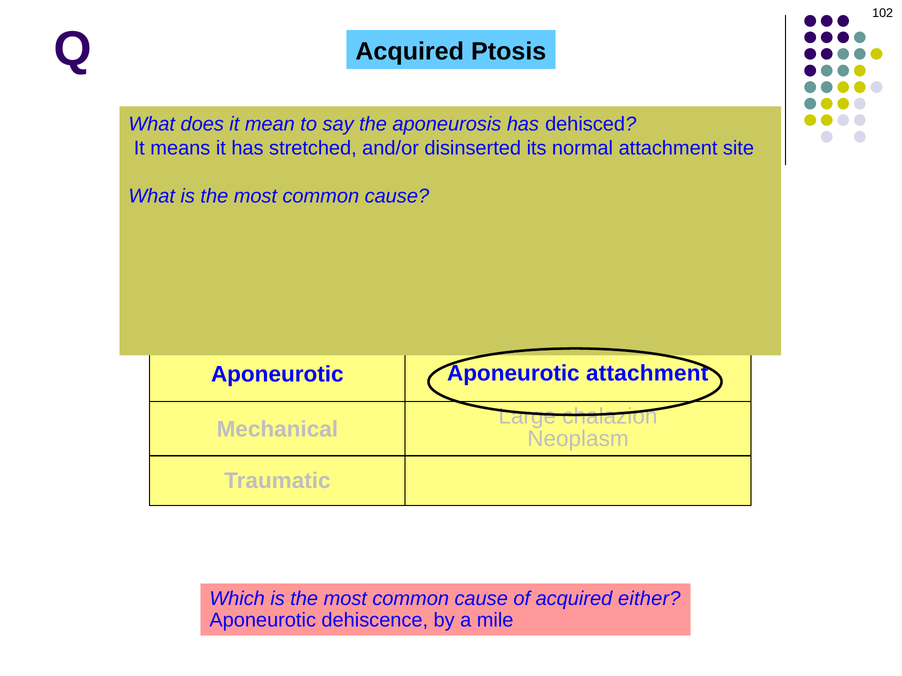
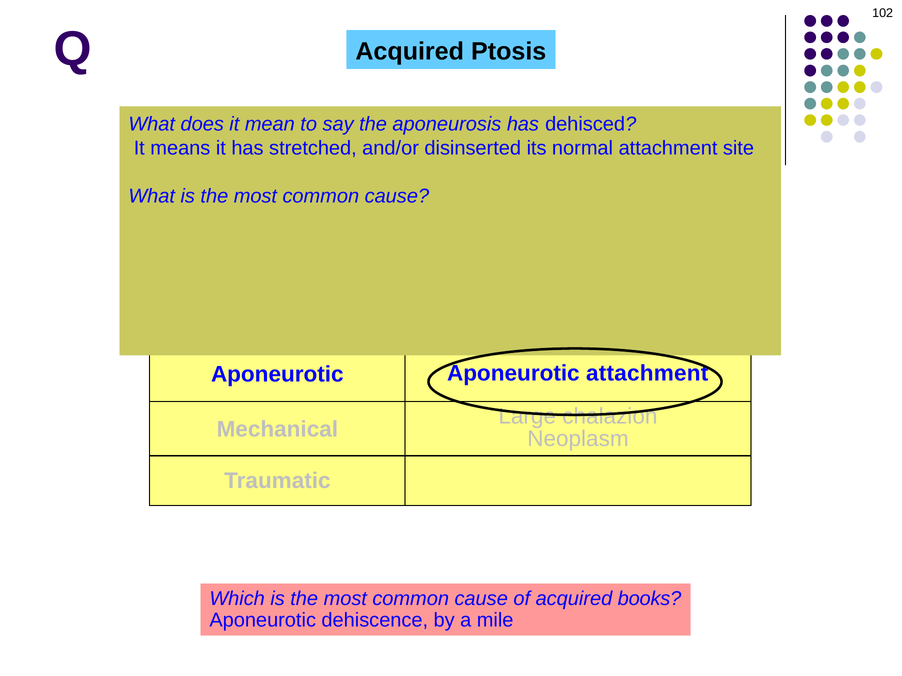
either: either -> books (650, 599)
